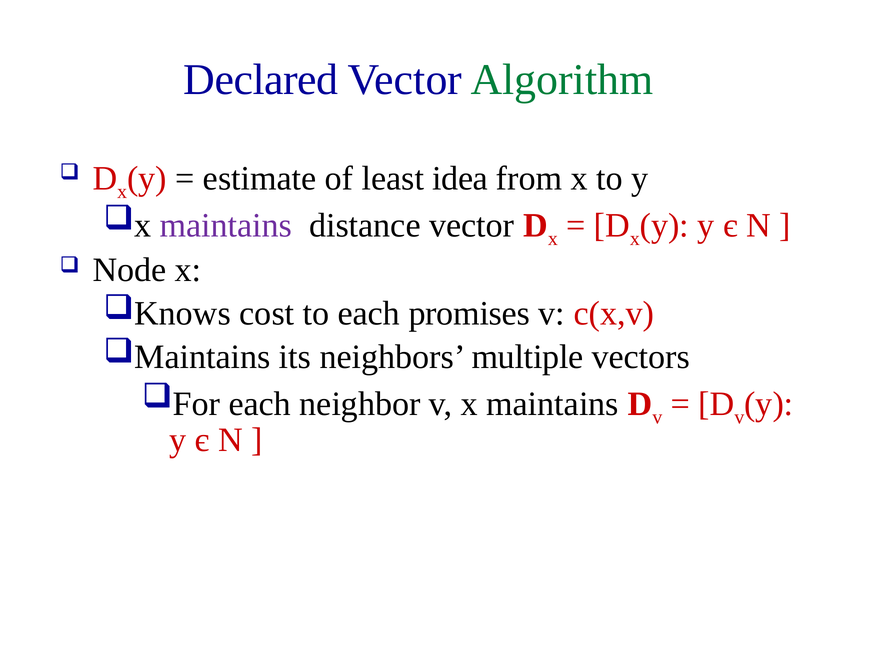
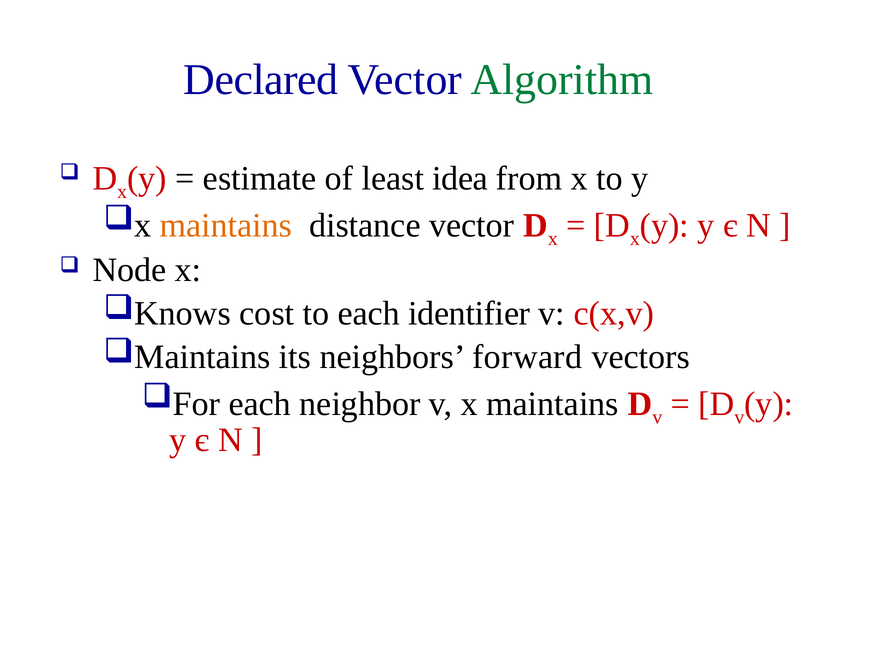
maintains colour: purple -> orange (226, 225)
promises: promises -> identifier (469, 313)
multiple: multiple -> forward (527, 356)
